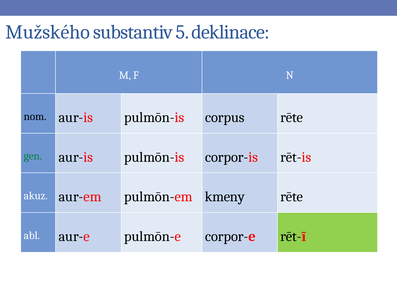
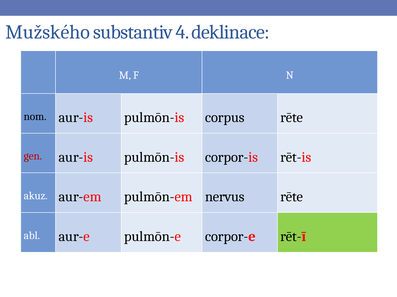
5: 5 -> 4 (182, 32)
gen colour: green -> red (33, 157)
kmeny: kmeny -> nervus (225, 197)
